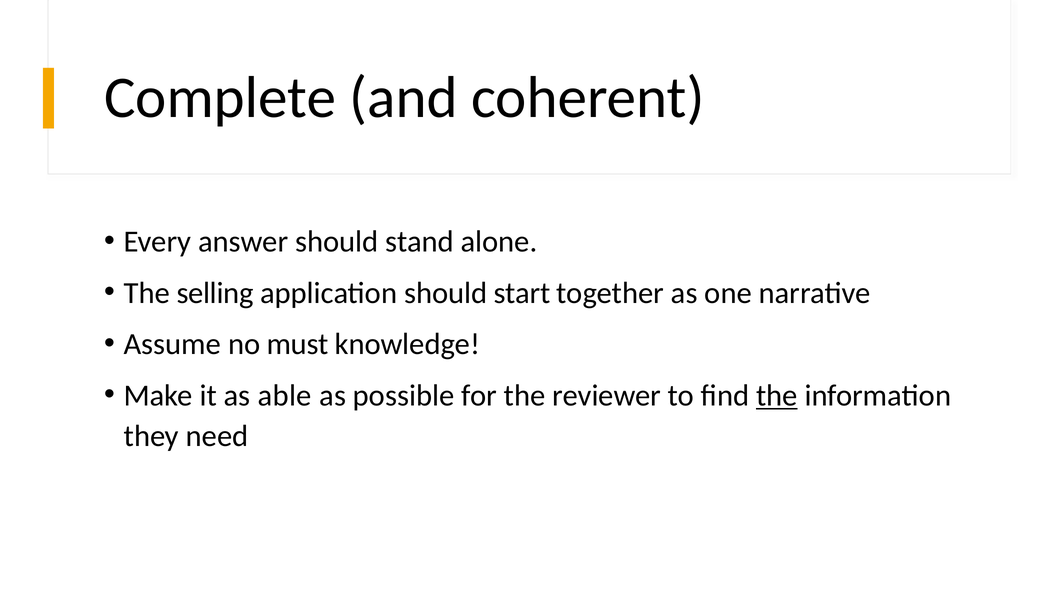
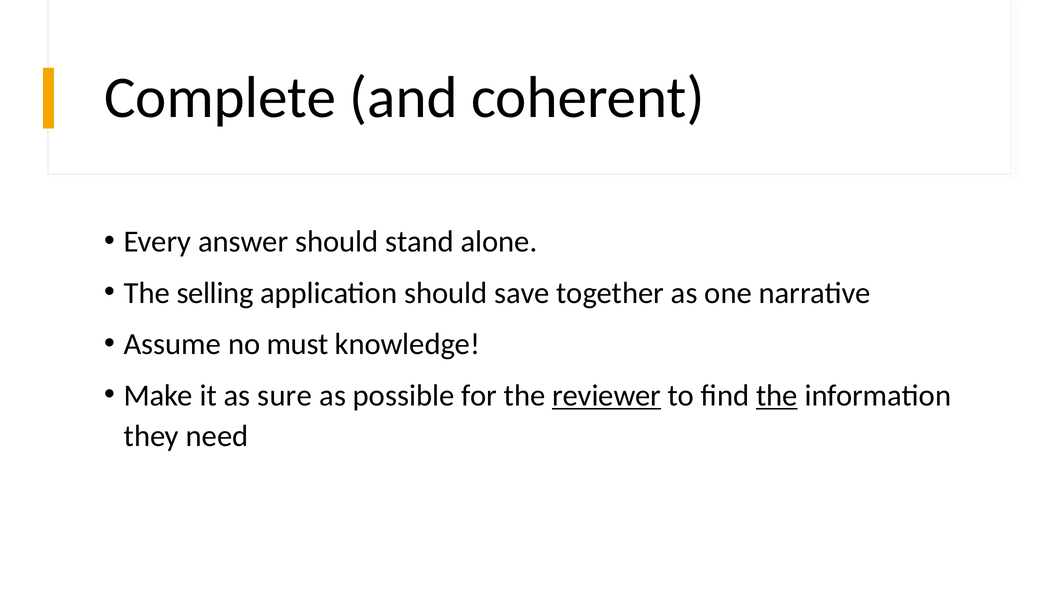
start: start -> save (522, 293)
able: able -> sure (285, 396)
reviewer underline: none -> present (607, 396)
